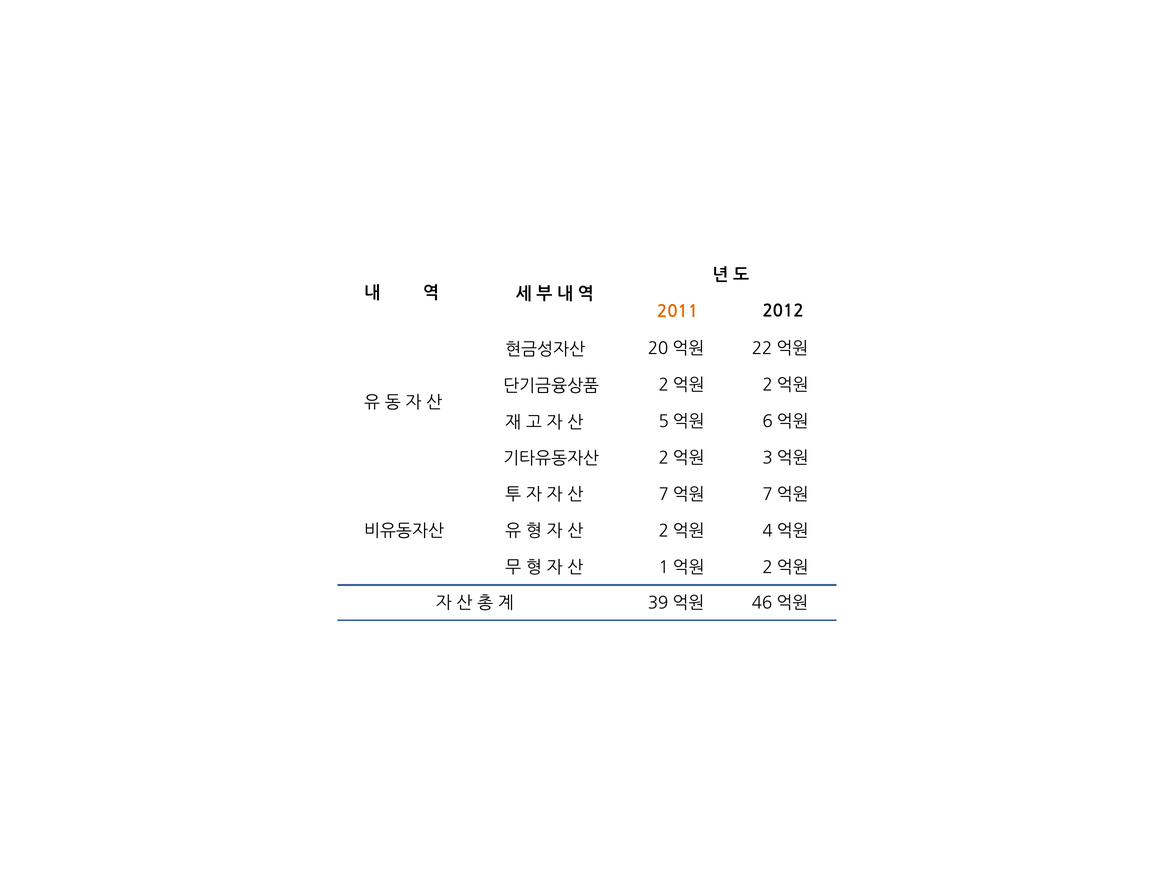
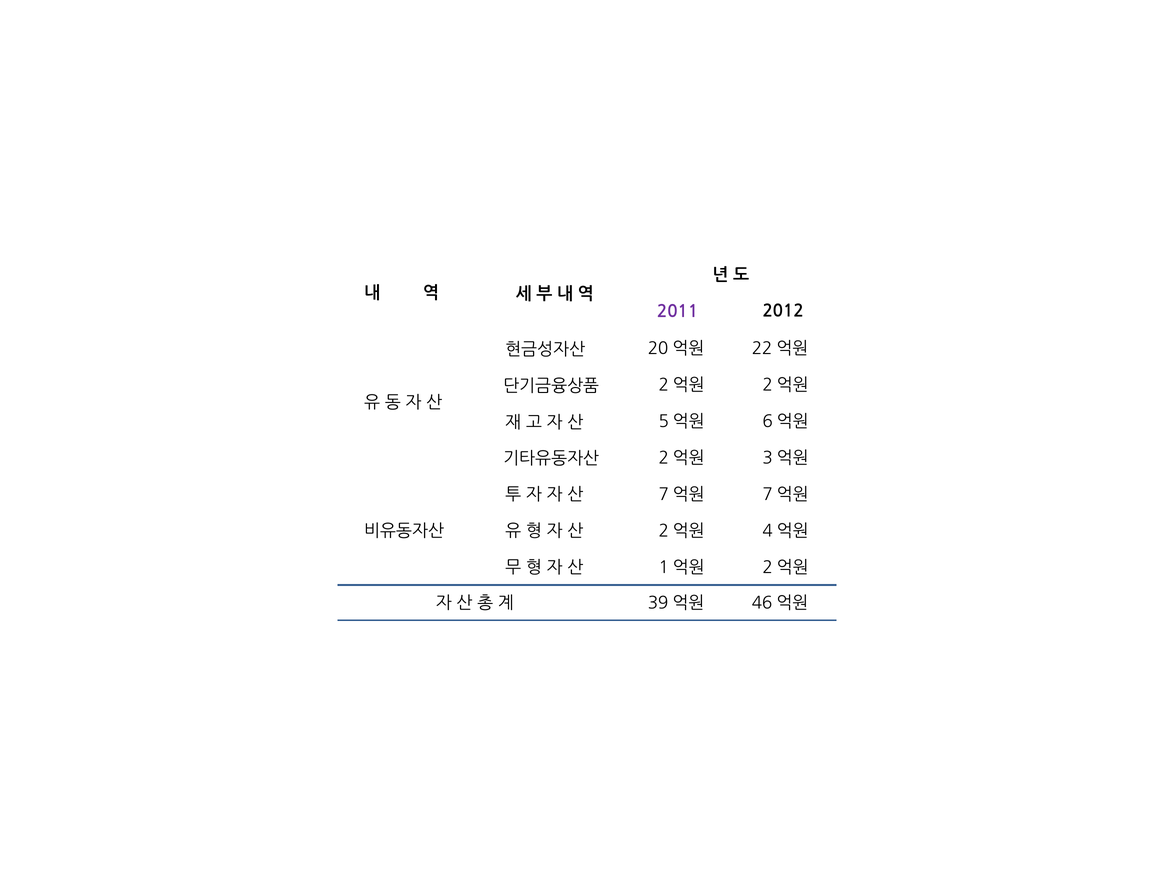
2011 colour: orange -> purple (678, 312)
